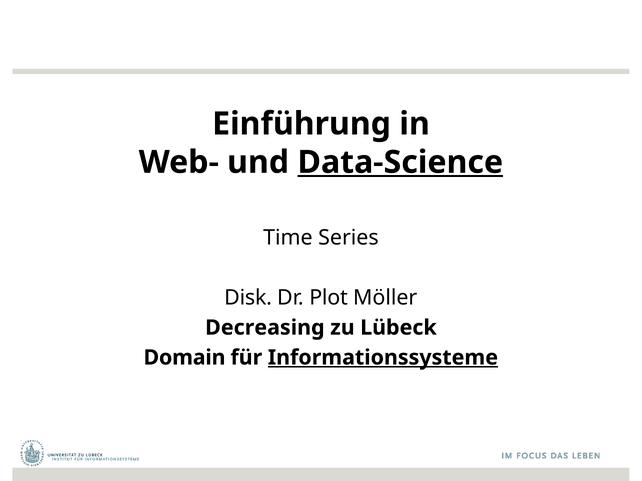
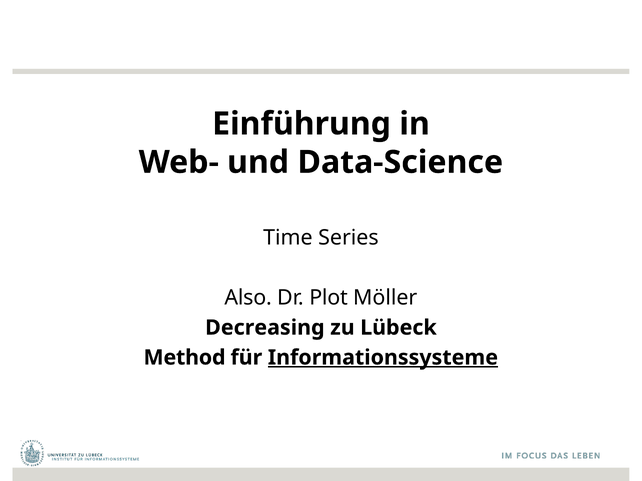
Data-Science underline: present -> none (400, 162)
Disk: Disk -> Also (248, 298)
Domain: Domain -> Method (184, 358)
